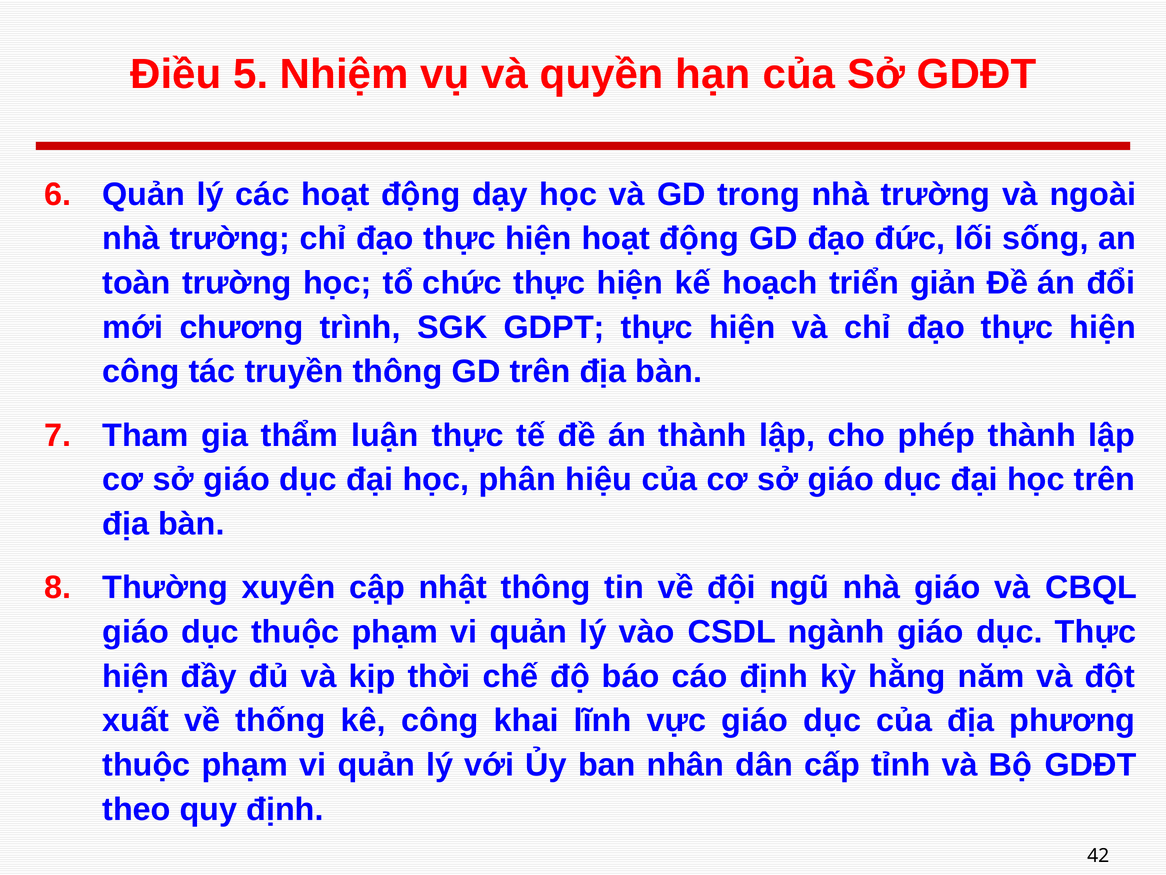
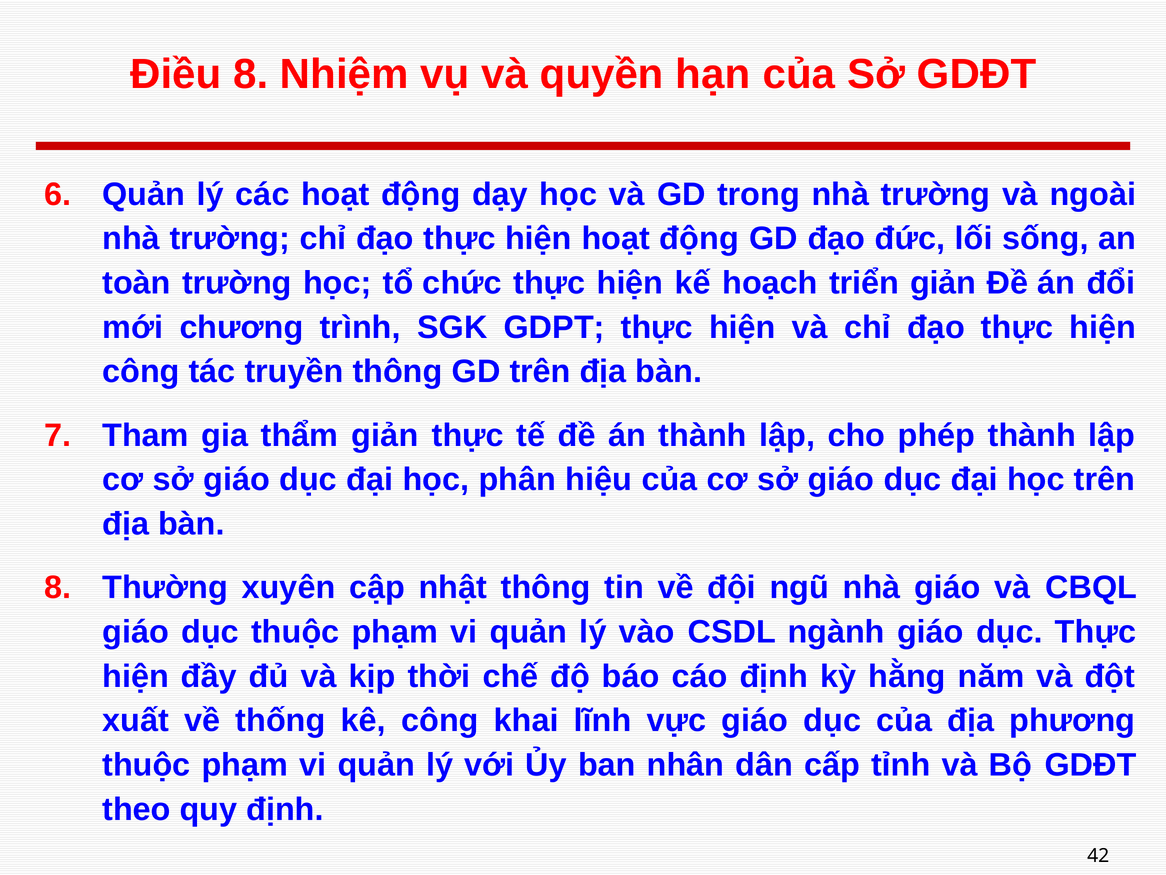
Điều 5: 5 -> 8 (251, 74)
thẩm luận: luận -> giản (385, 435)
